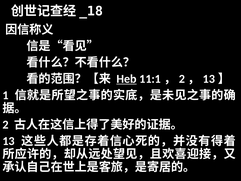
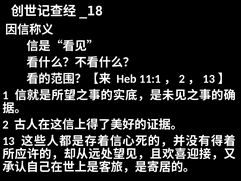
Heb underline: present -> none (127, 79)
